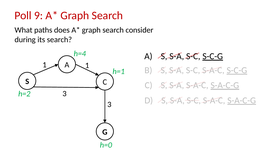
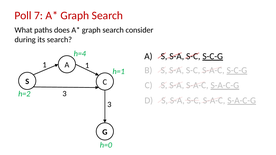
9: 9 -> 7 (39, 15)
